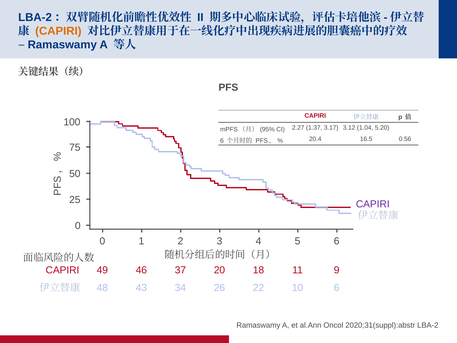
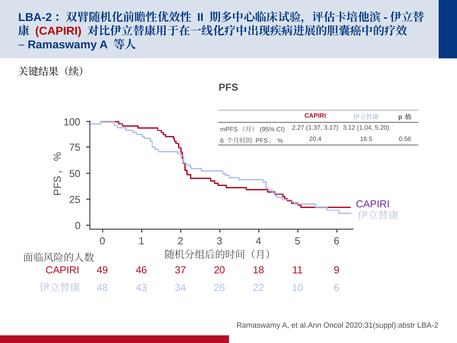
CAPIRI colour: orange -> red (58, 31)
